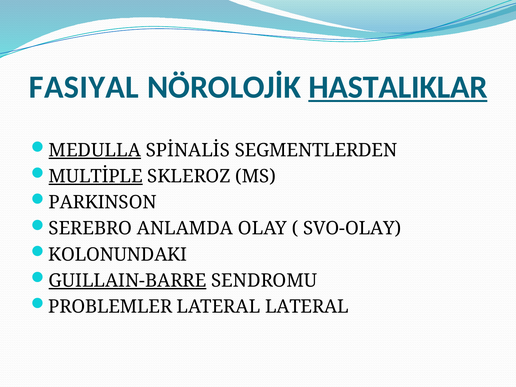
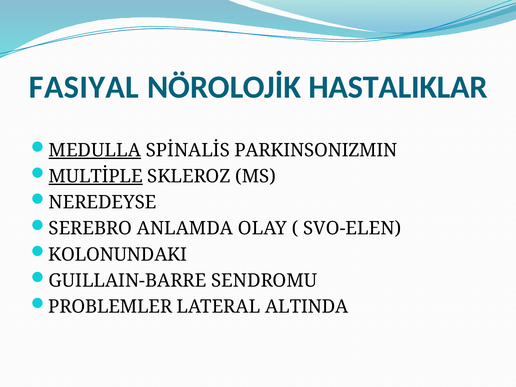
HASTALIKLAR underline: present -> none (398, 87)
SEGMENTLERDEN: SEGMENTLERDEN -> PARKINSONIZMIN (316, 150)
PARKINSON: PARKINSON -> NEREDEYSE (103, 202)
SVO-OLAY: SVO-OLAY -> SVO-ELEN (352, 228)
GUILLAIN-BARRE underline: present -> none (127, 281)
LATERAL LATERAL: LATERAL -> ALTINDA (307, 307)
